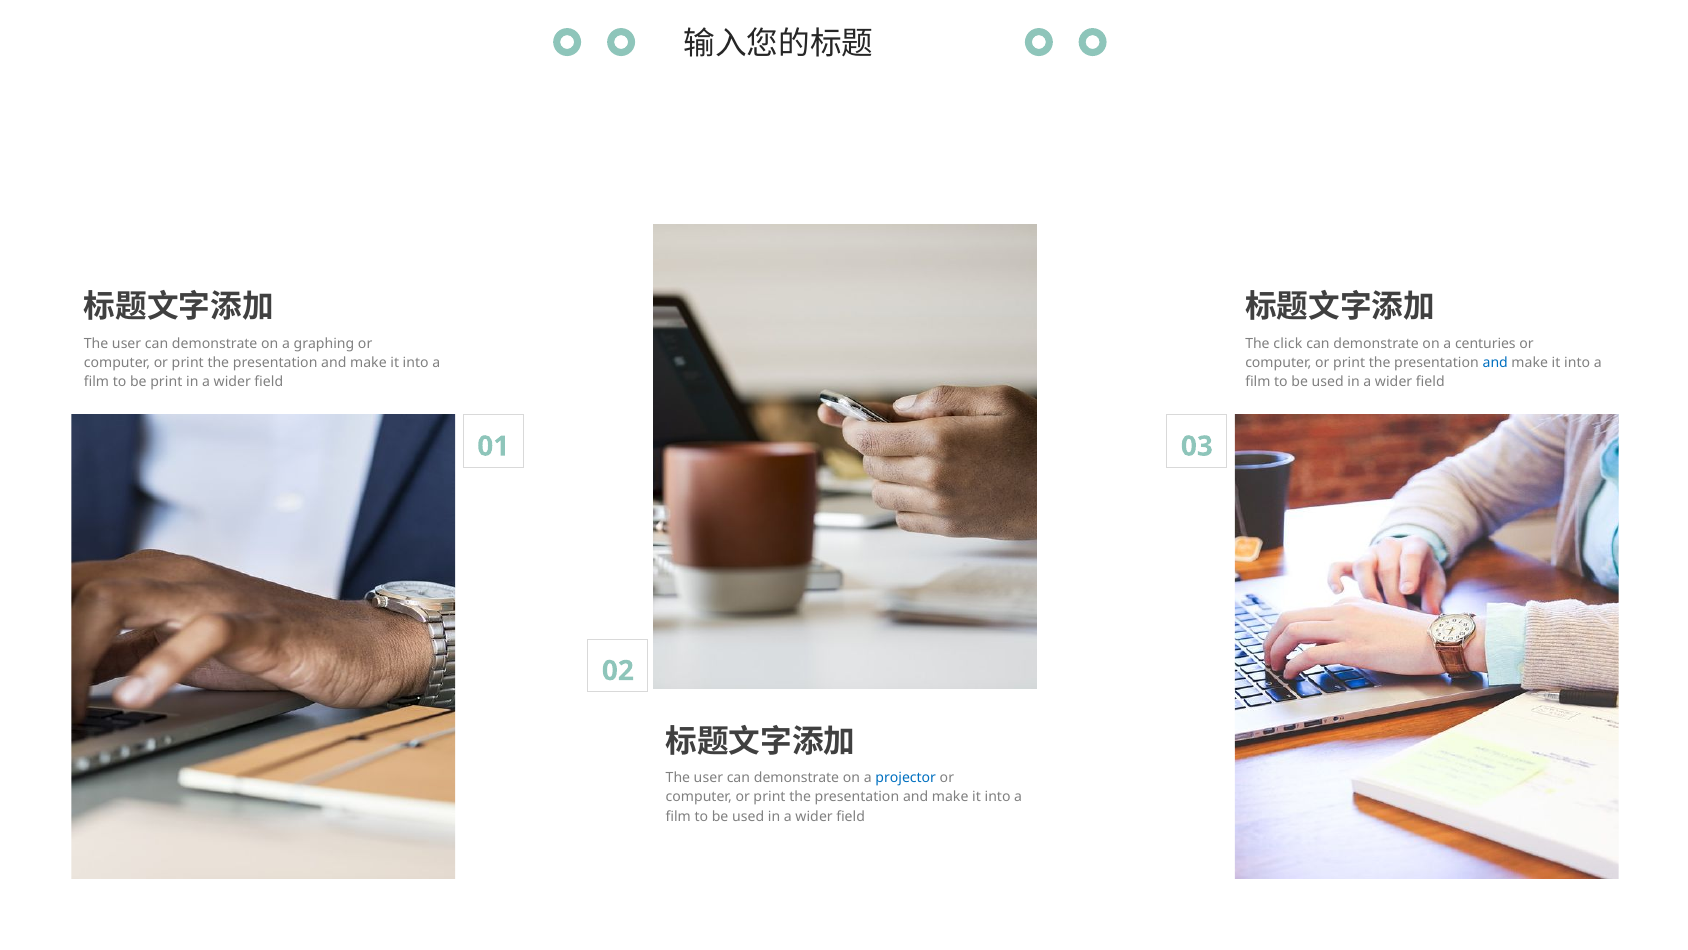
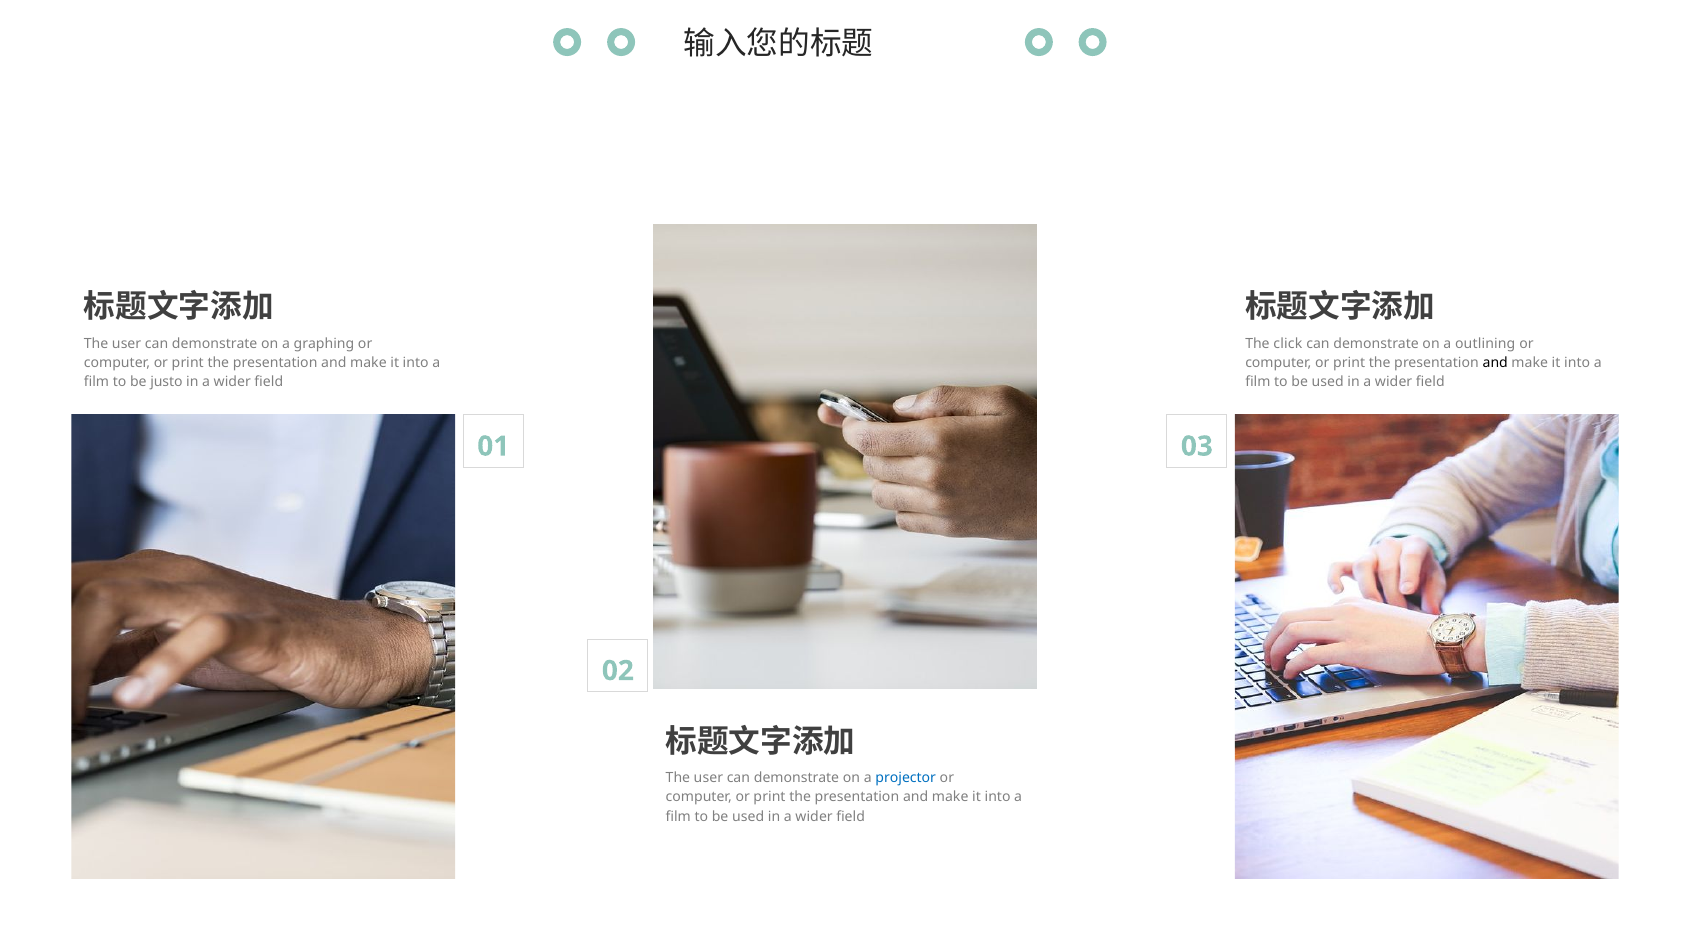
centuries: centuries -> outlining (1485, 343)
and colour: blue -> black (1495, 362)
be print: print -> justo (166, 382)
